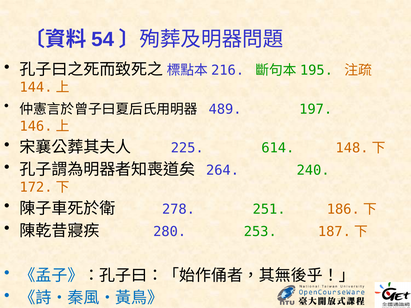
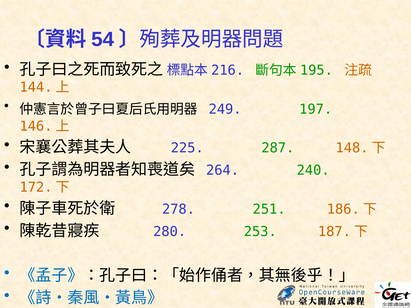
489: 489 -> 249 (225, 109)
614: 614 -> 287 (278, 148)
